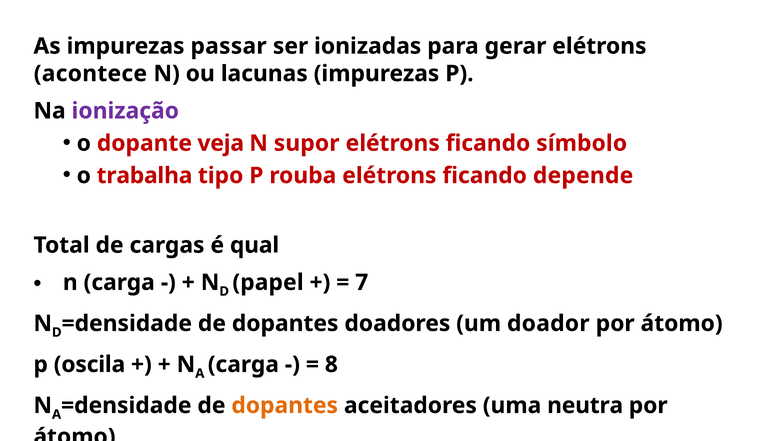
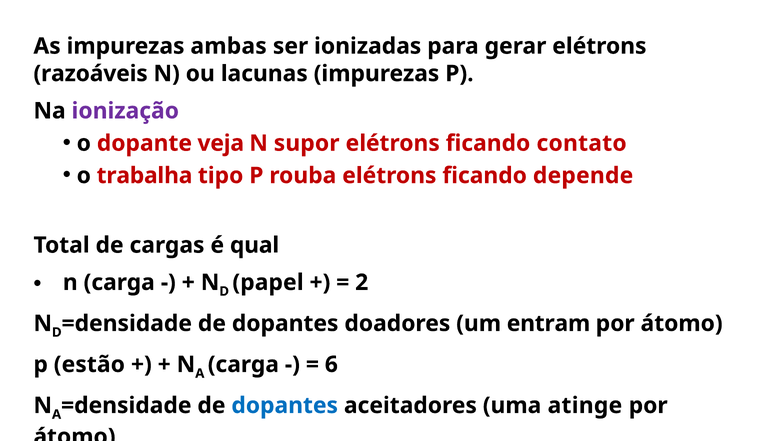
passar: passar -> ambas (229, 46)
acontece: acontece -> razoáveis (91, 74)
símbolo: símbolo -> contato (582, 143)
7: 7 -> 2 (362, 282)
doador: doador -> entram (548, 323)
oscila: oscila -> estão (89, 364)
8: 8 -> 6 (331, 364)
dopantes colour: orange -> blue (285, 406)
neutra: neutra -> atinge (585, 406)
